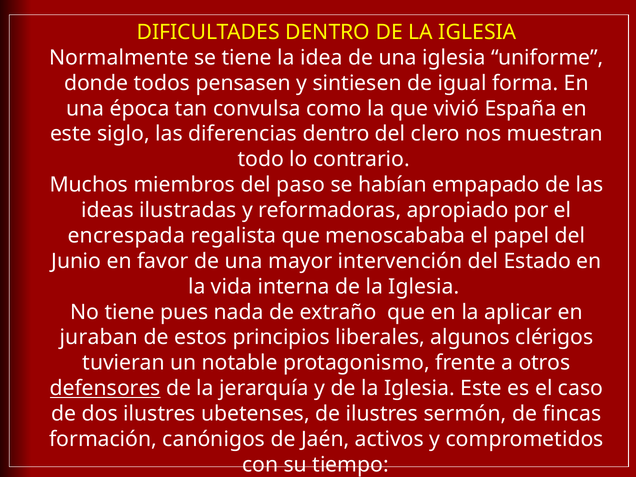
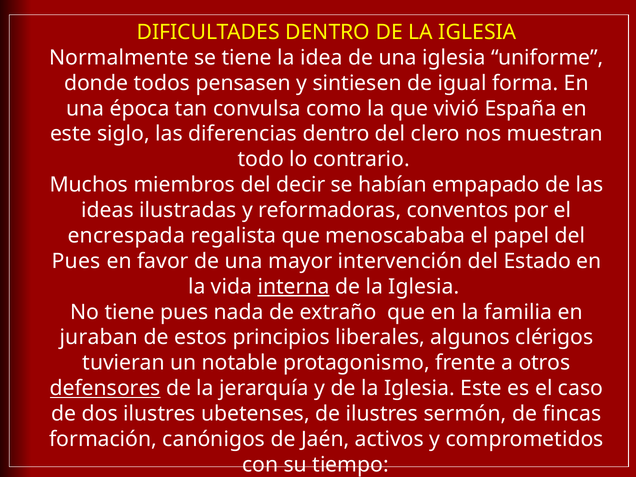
paso: paso -> decir (301, 185)
apropiado: apropiado -> conventos (458, 210)
Junio: Junio -> Pues (76, 261)
interna underline: none -> present (294, 287)
aplicar: aplicar -> familia (518, 312)
